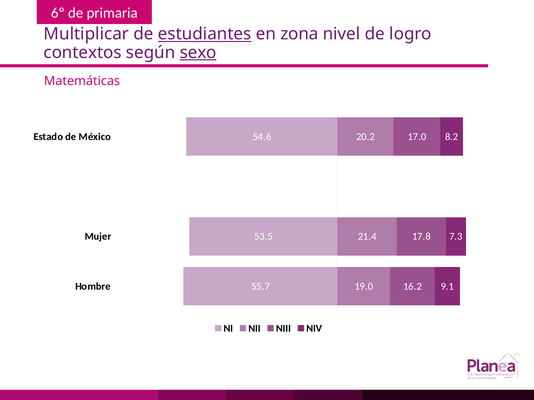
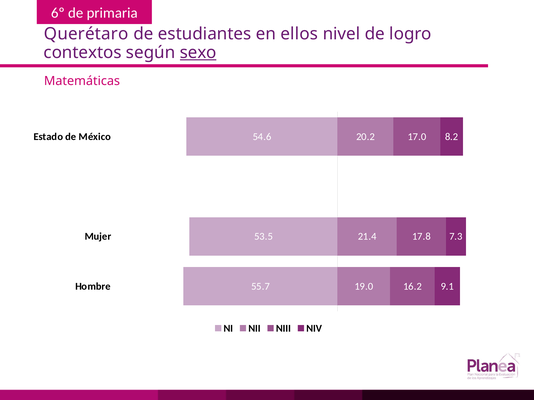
Multiplicar: Multiplicar -> Querétaro (86, 34)
estudiantes underline: present -> none (205, 34)
zona: zona -> ellos (299, 34)
